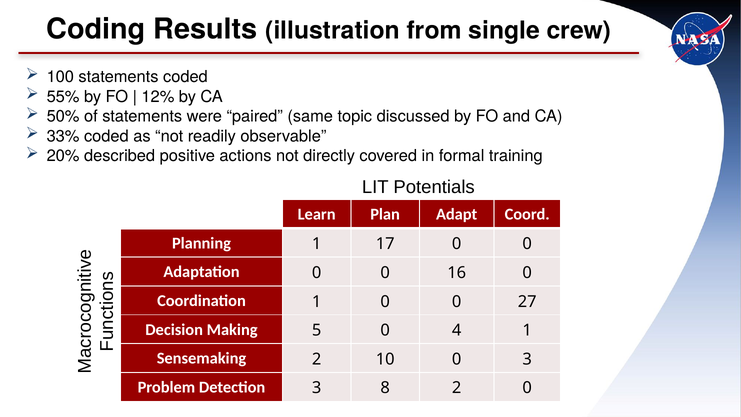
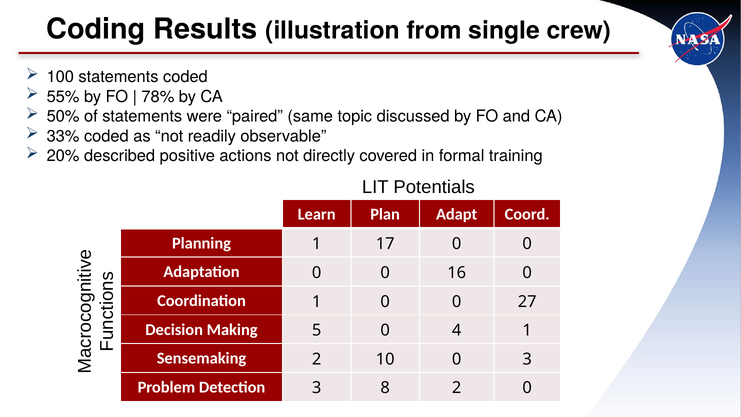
12%: 12% -> 78% (158, 97)
